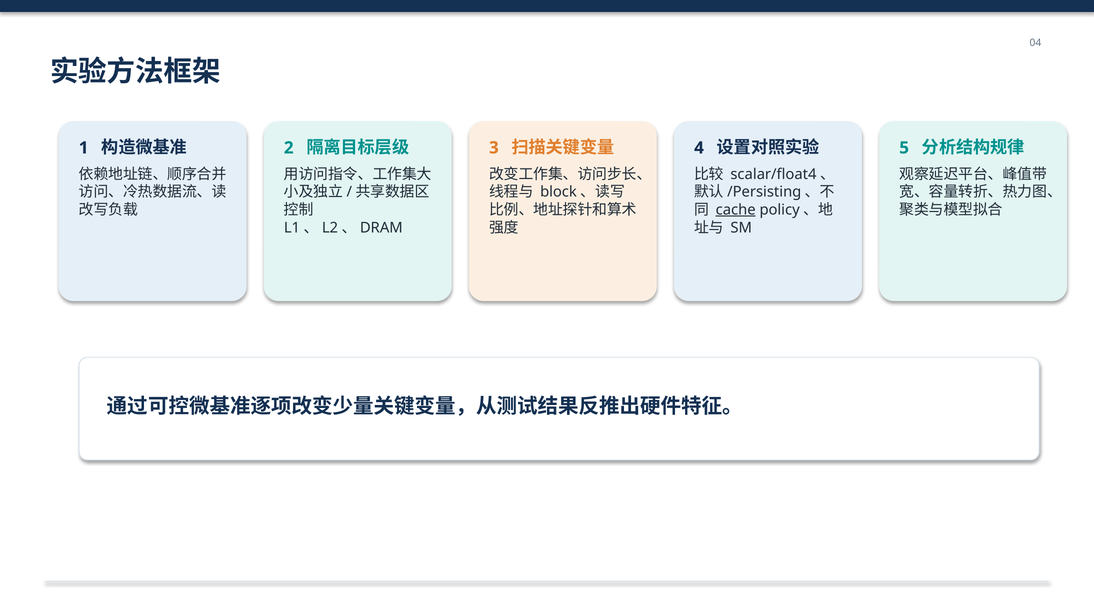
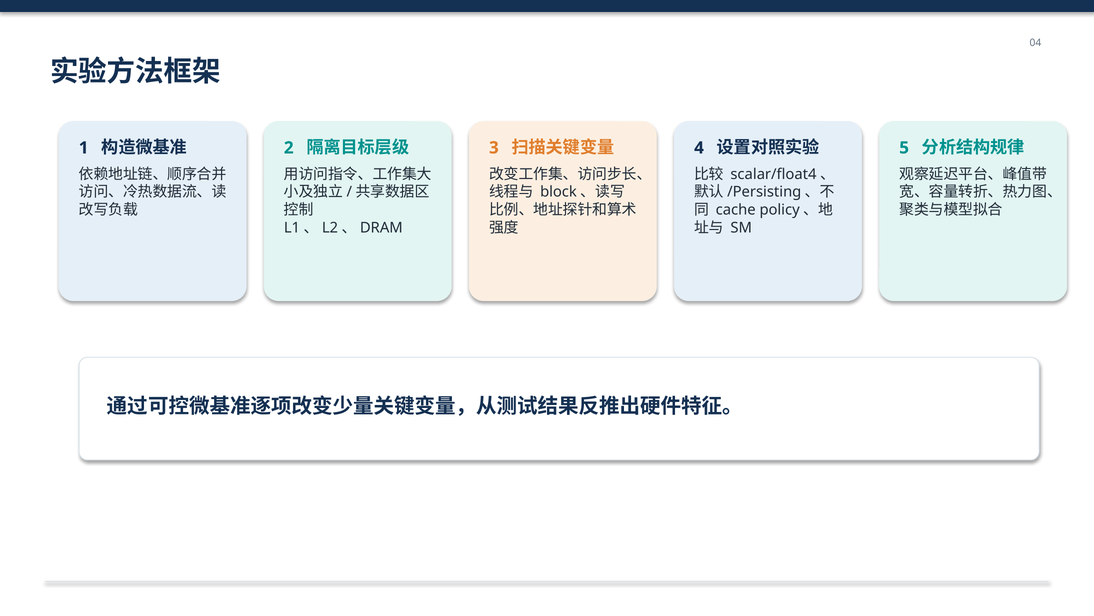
cache underline: present -> none (736, 210)
